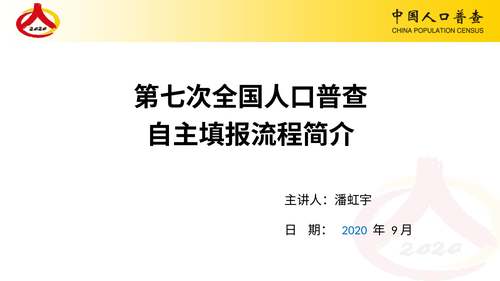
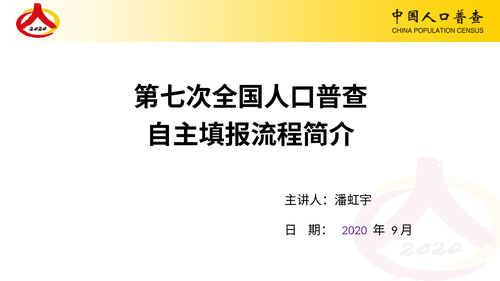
2020 colour: blue -> purple (354, 231)
